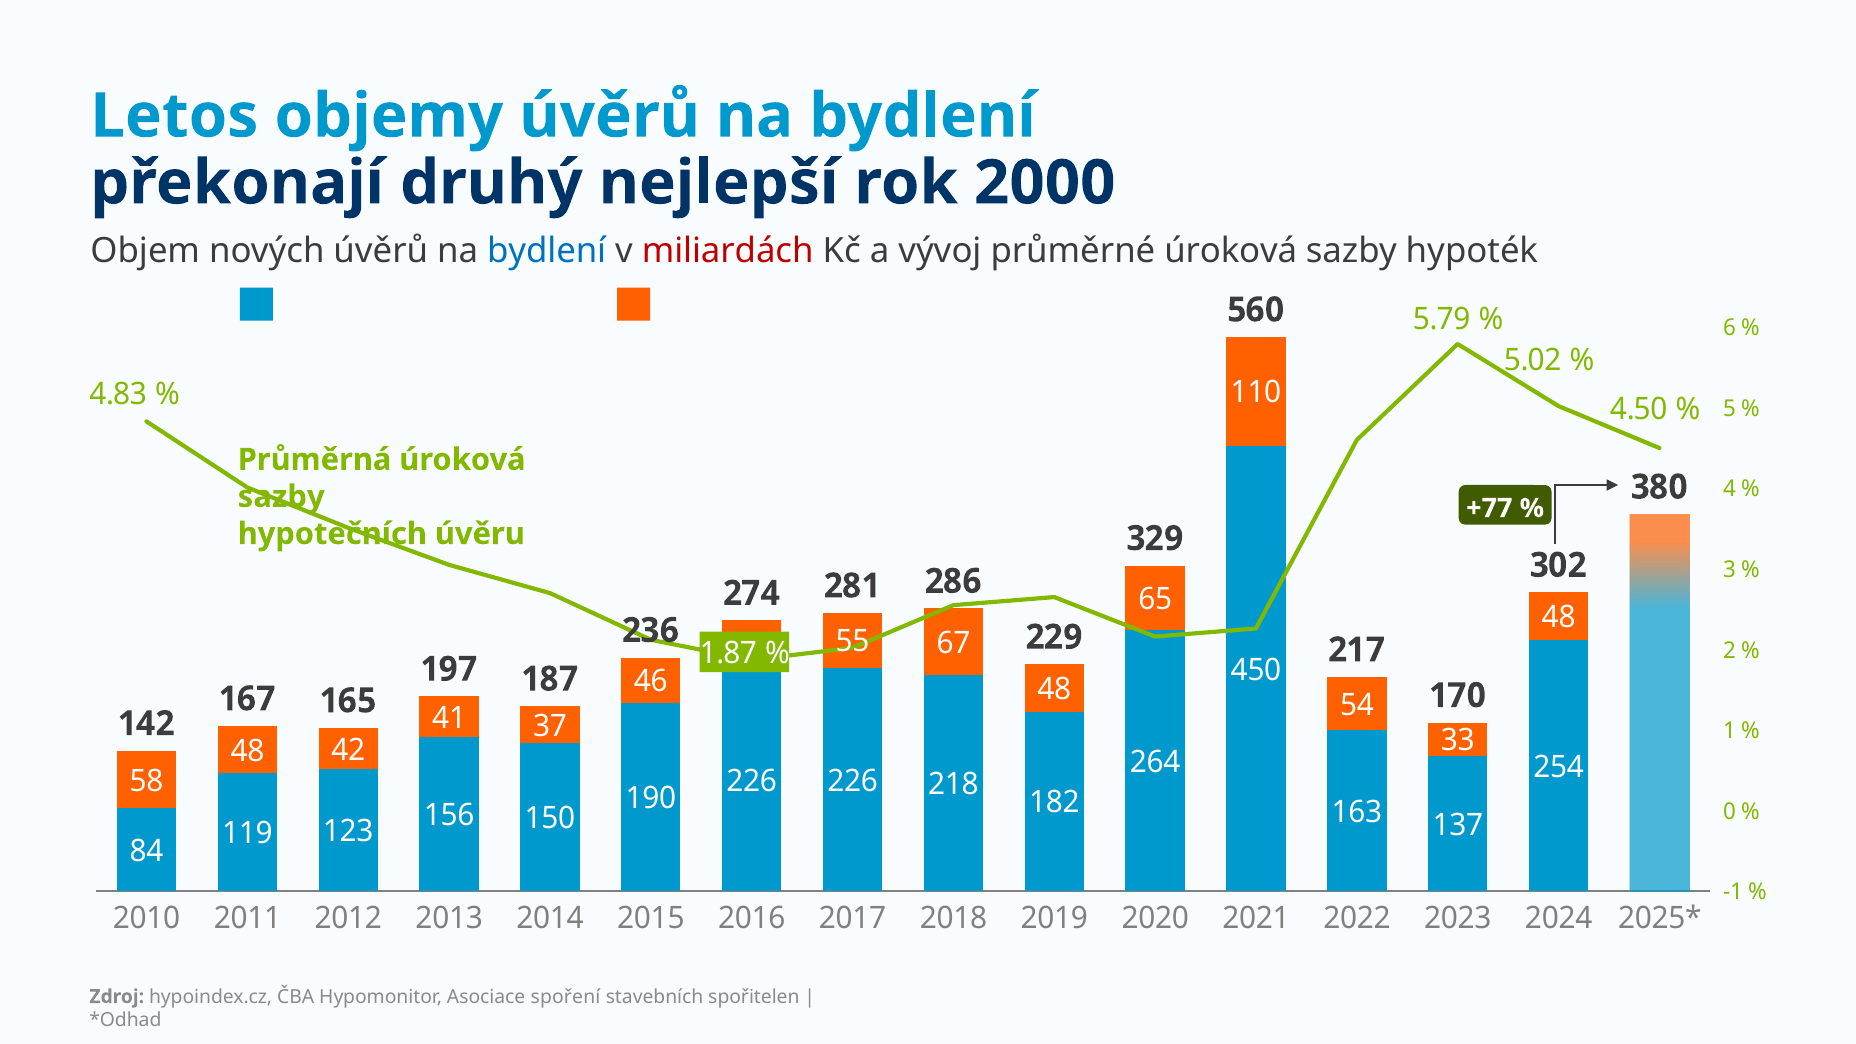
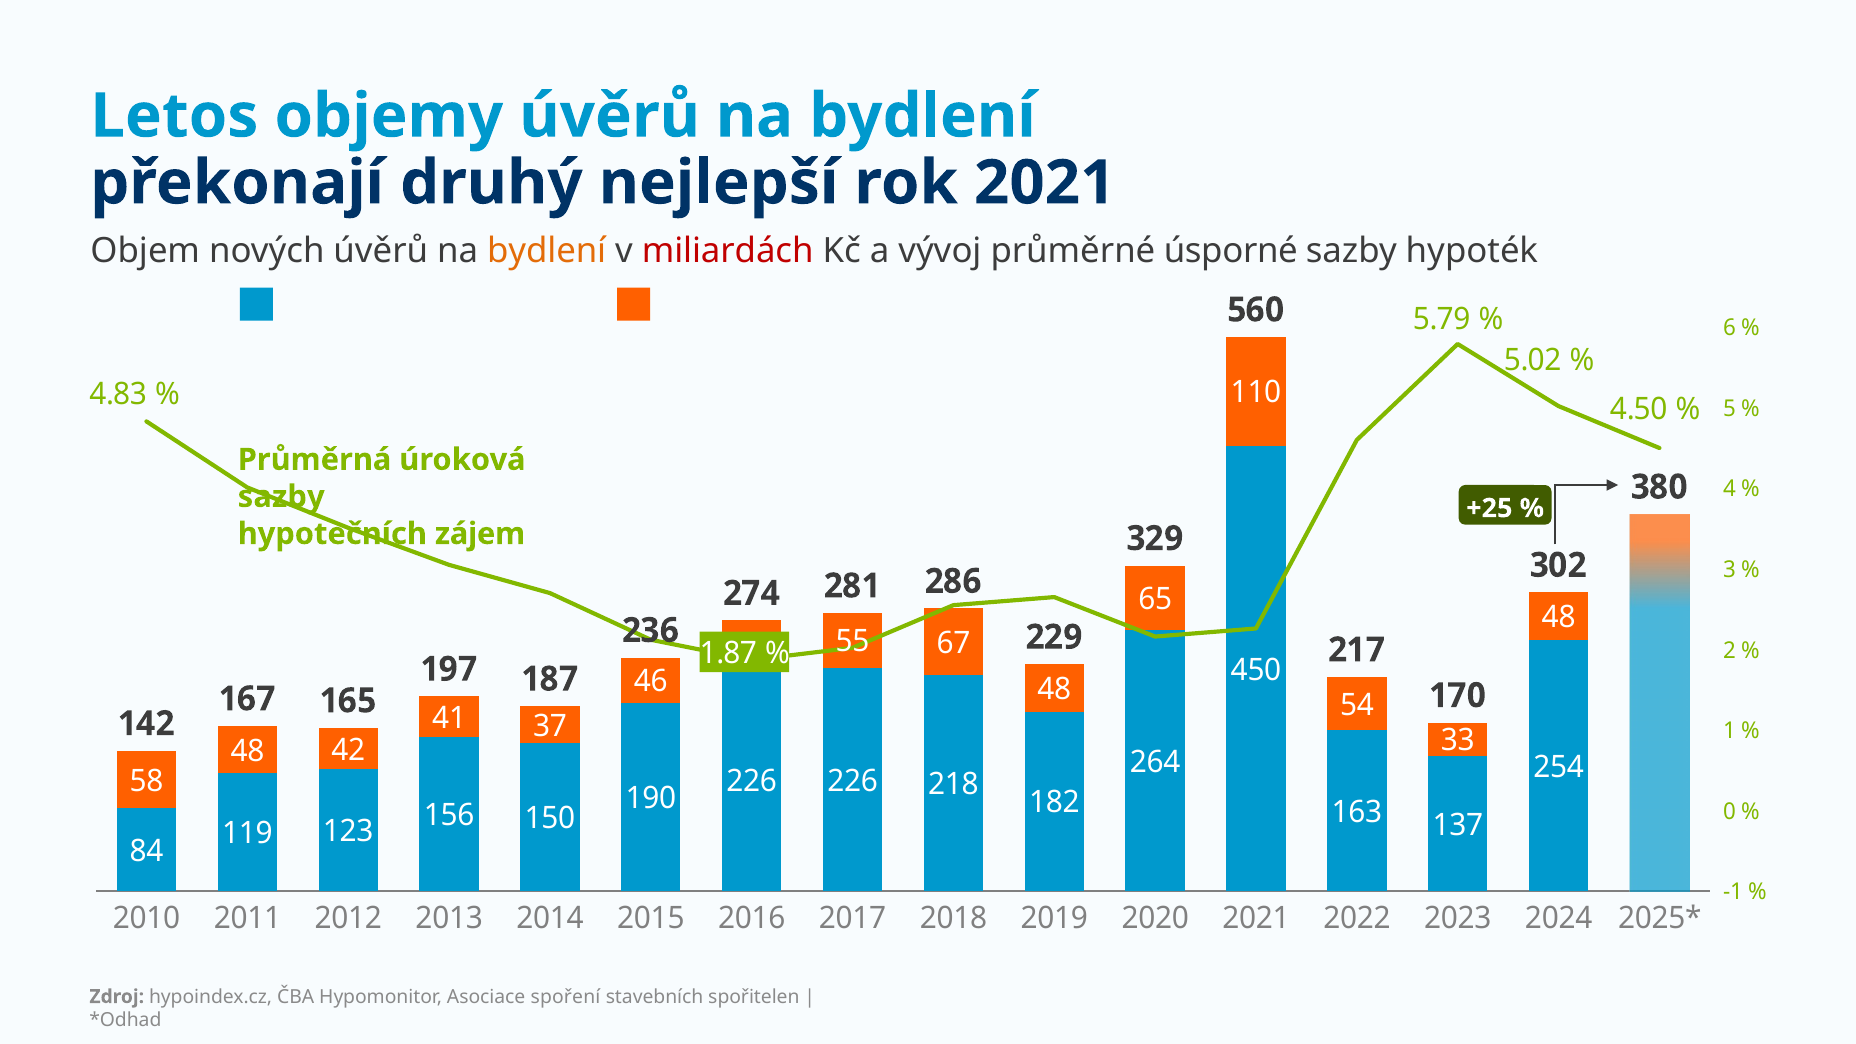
rok 2000: 2000 -> 2021 (1045, 183)
bydlení colour: blue -> orange (547, 251)
průměrné úroková: úroková -> úsporné (1231, 251)
+77: +77 -> +25 (1489, 508)
úvěru: úvěru -> zájem (480, 534)
